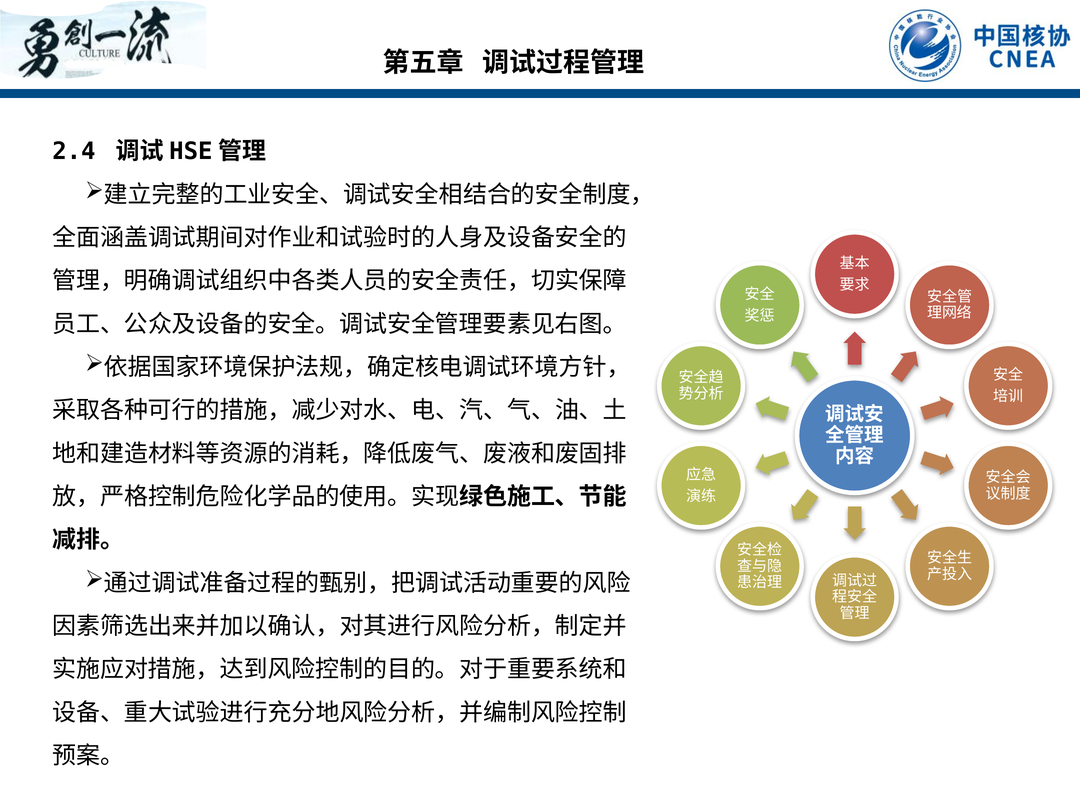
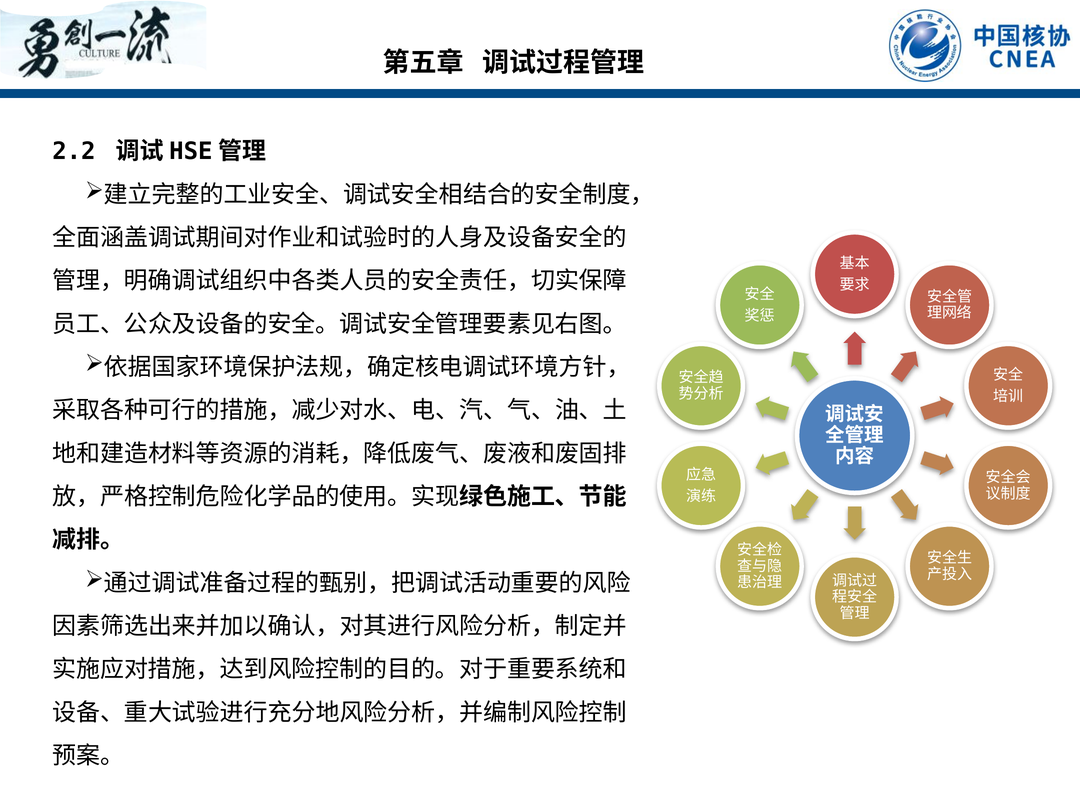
2.4: 2.4 -> 2.2 (74, 152)
